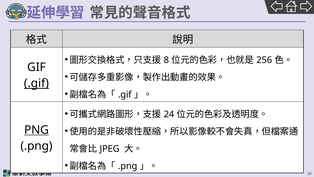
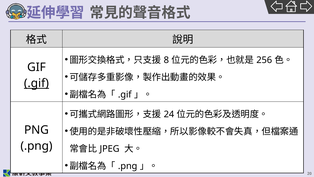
PNG underline: present -> none (36, 130)
